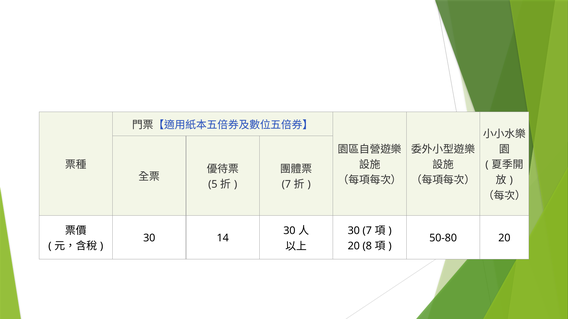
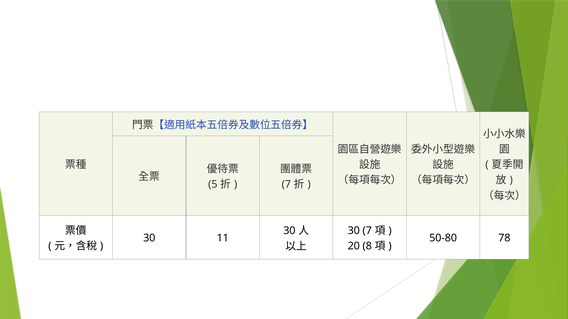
14: 14 -> 11 (223, 238)
50-80 20: 20 -> 78 (504, 238)
